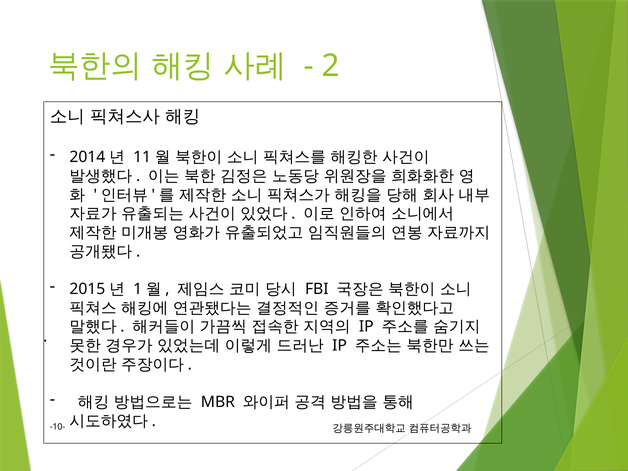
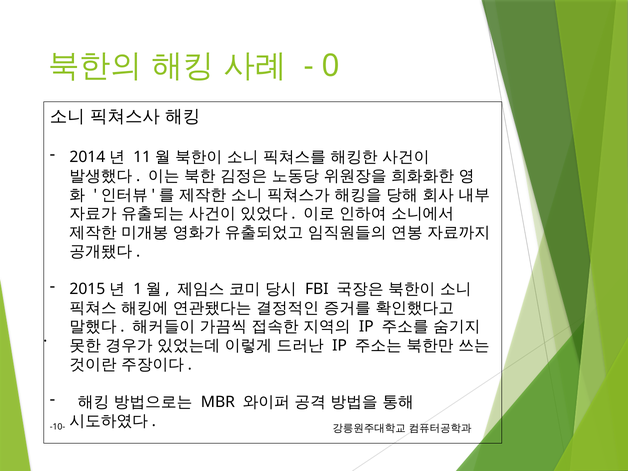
2: 2 -> 0 (331, 66)
